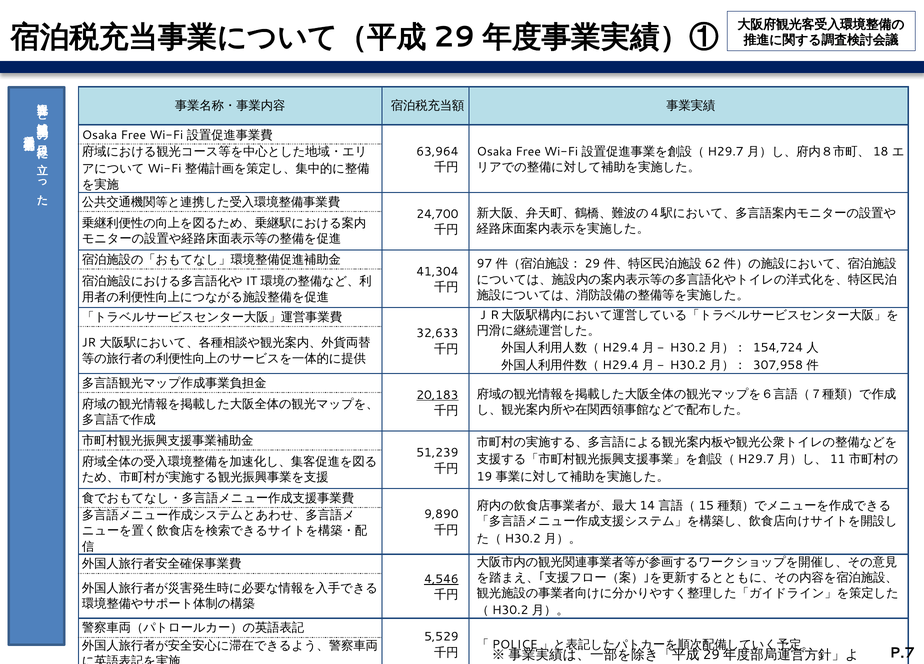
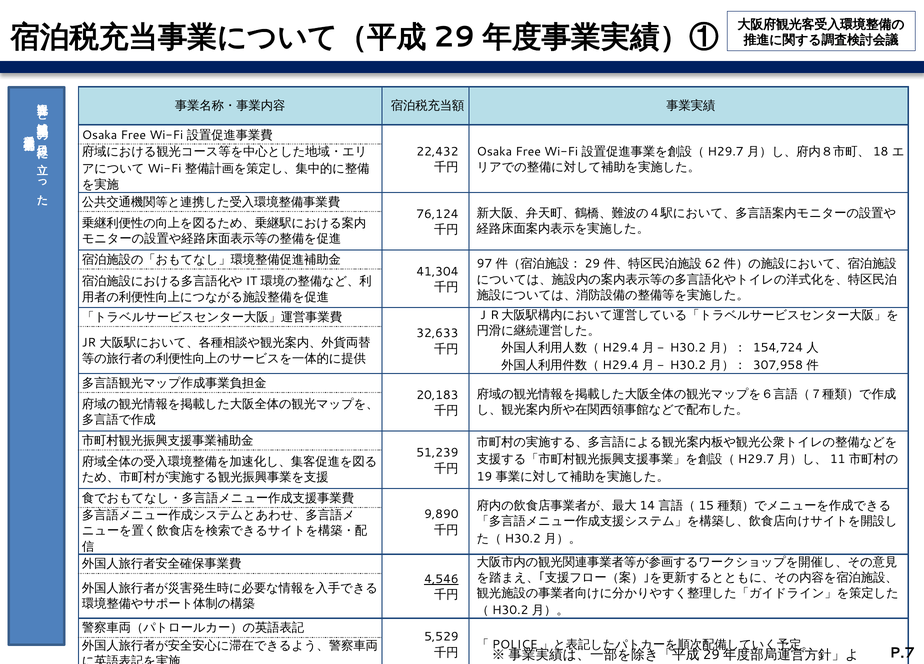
63,964: 63,964 -> 22,432 (437, 152)
24,700: 24,700 -> 76,124 (437, 214)
20,183 underline: present -> none (437, 395)
